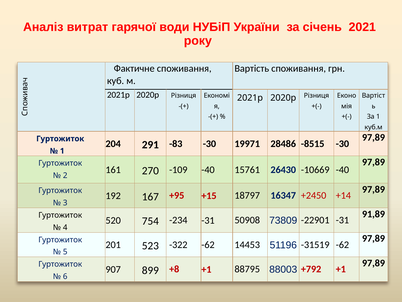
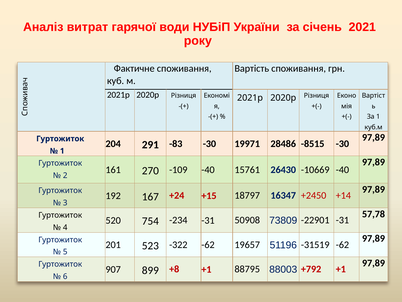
+95: +95 -> +24 (177, 195)
91,89: 91,89 -> 57,78 (373, 214)
14453: 14453 -> 19657 (247, 244)
